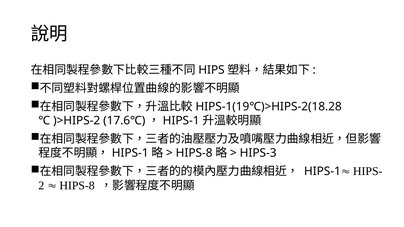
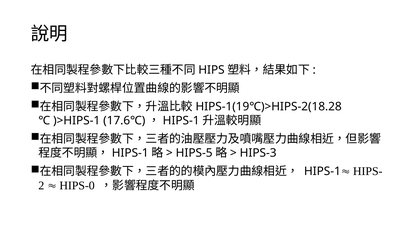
)>HIPS-2: )>HIPS-2 -> )>HIPS-1 (77, 121)
HIPS-8: HIPS-8 -> HIPS-5 (194, 153)
HIPS-8: HIPS-8 -> HIPS-0 (77, 186)
